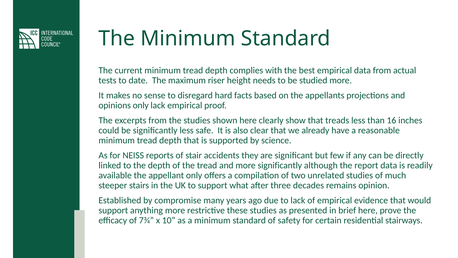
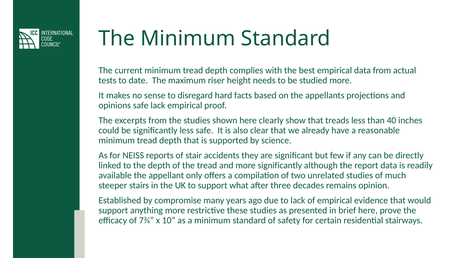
opinions only: only -> safe (141, 105)
16: 16 -> 40 (391, 120)
